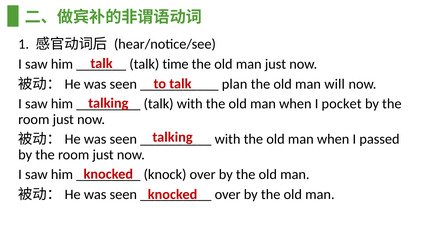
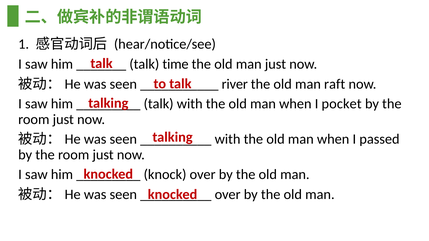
plan: plan -> river (235, 84)
will: will -> raft (335, 84)
